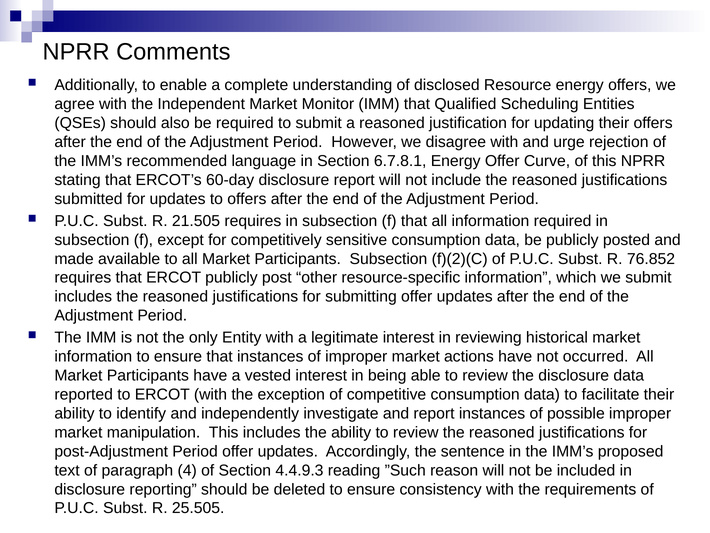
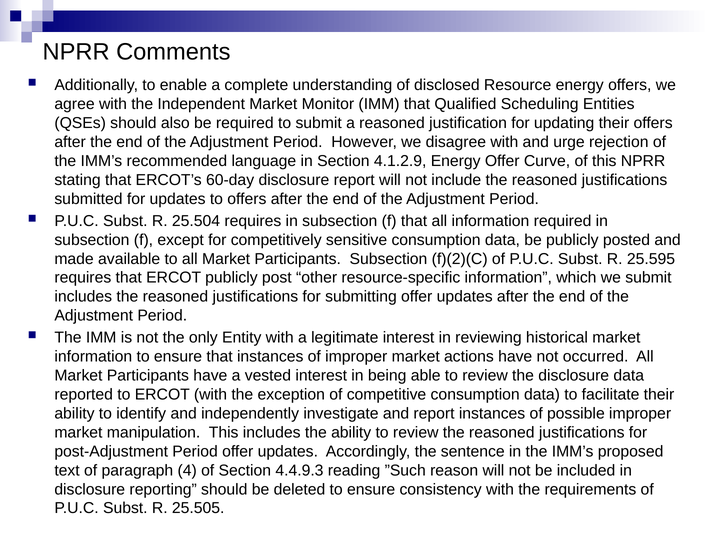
6.7.8.1: 6.7.8.1 -> 4.1.2.9 (400, 161)
21.505: 21.505 -> 25.504 (196, 221)
76.852: 76.852 -> 25.595 (651, 259)
